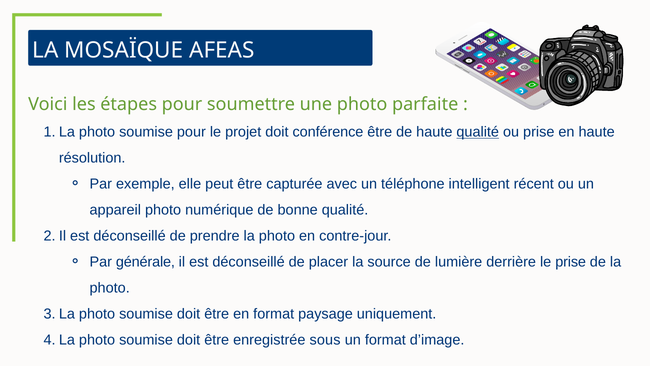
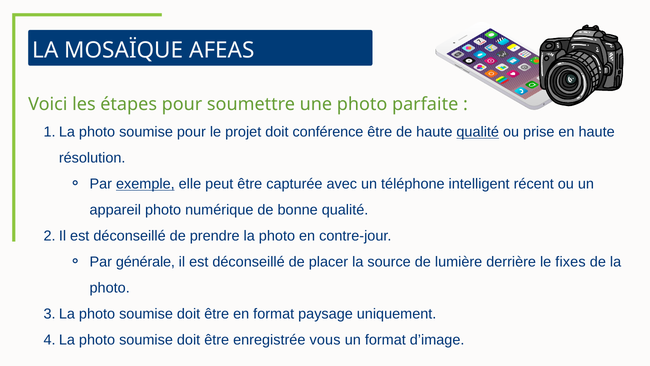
exemple underline: none -> present (145, 184)
le prise: prise -> fixes (571, 262)
sous: sous -> vous (325, 340)
